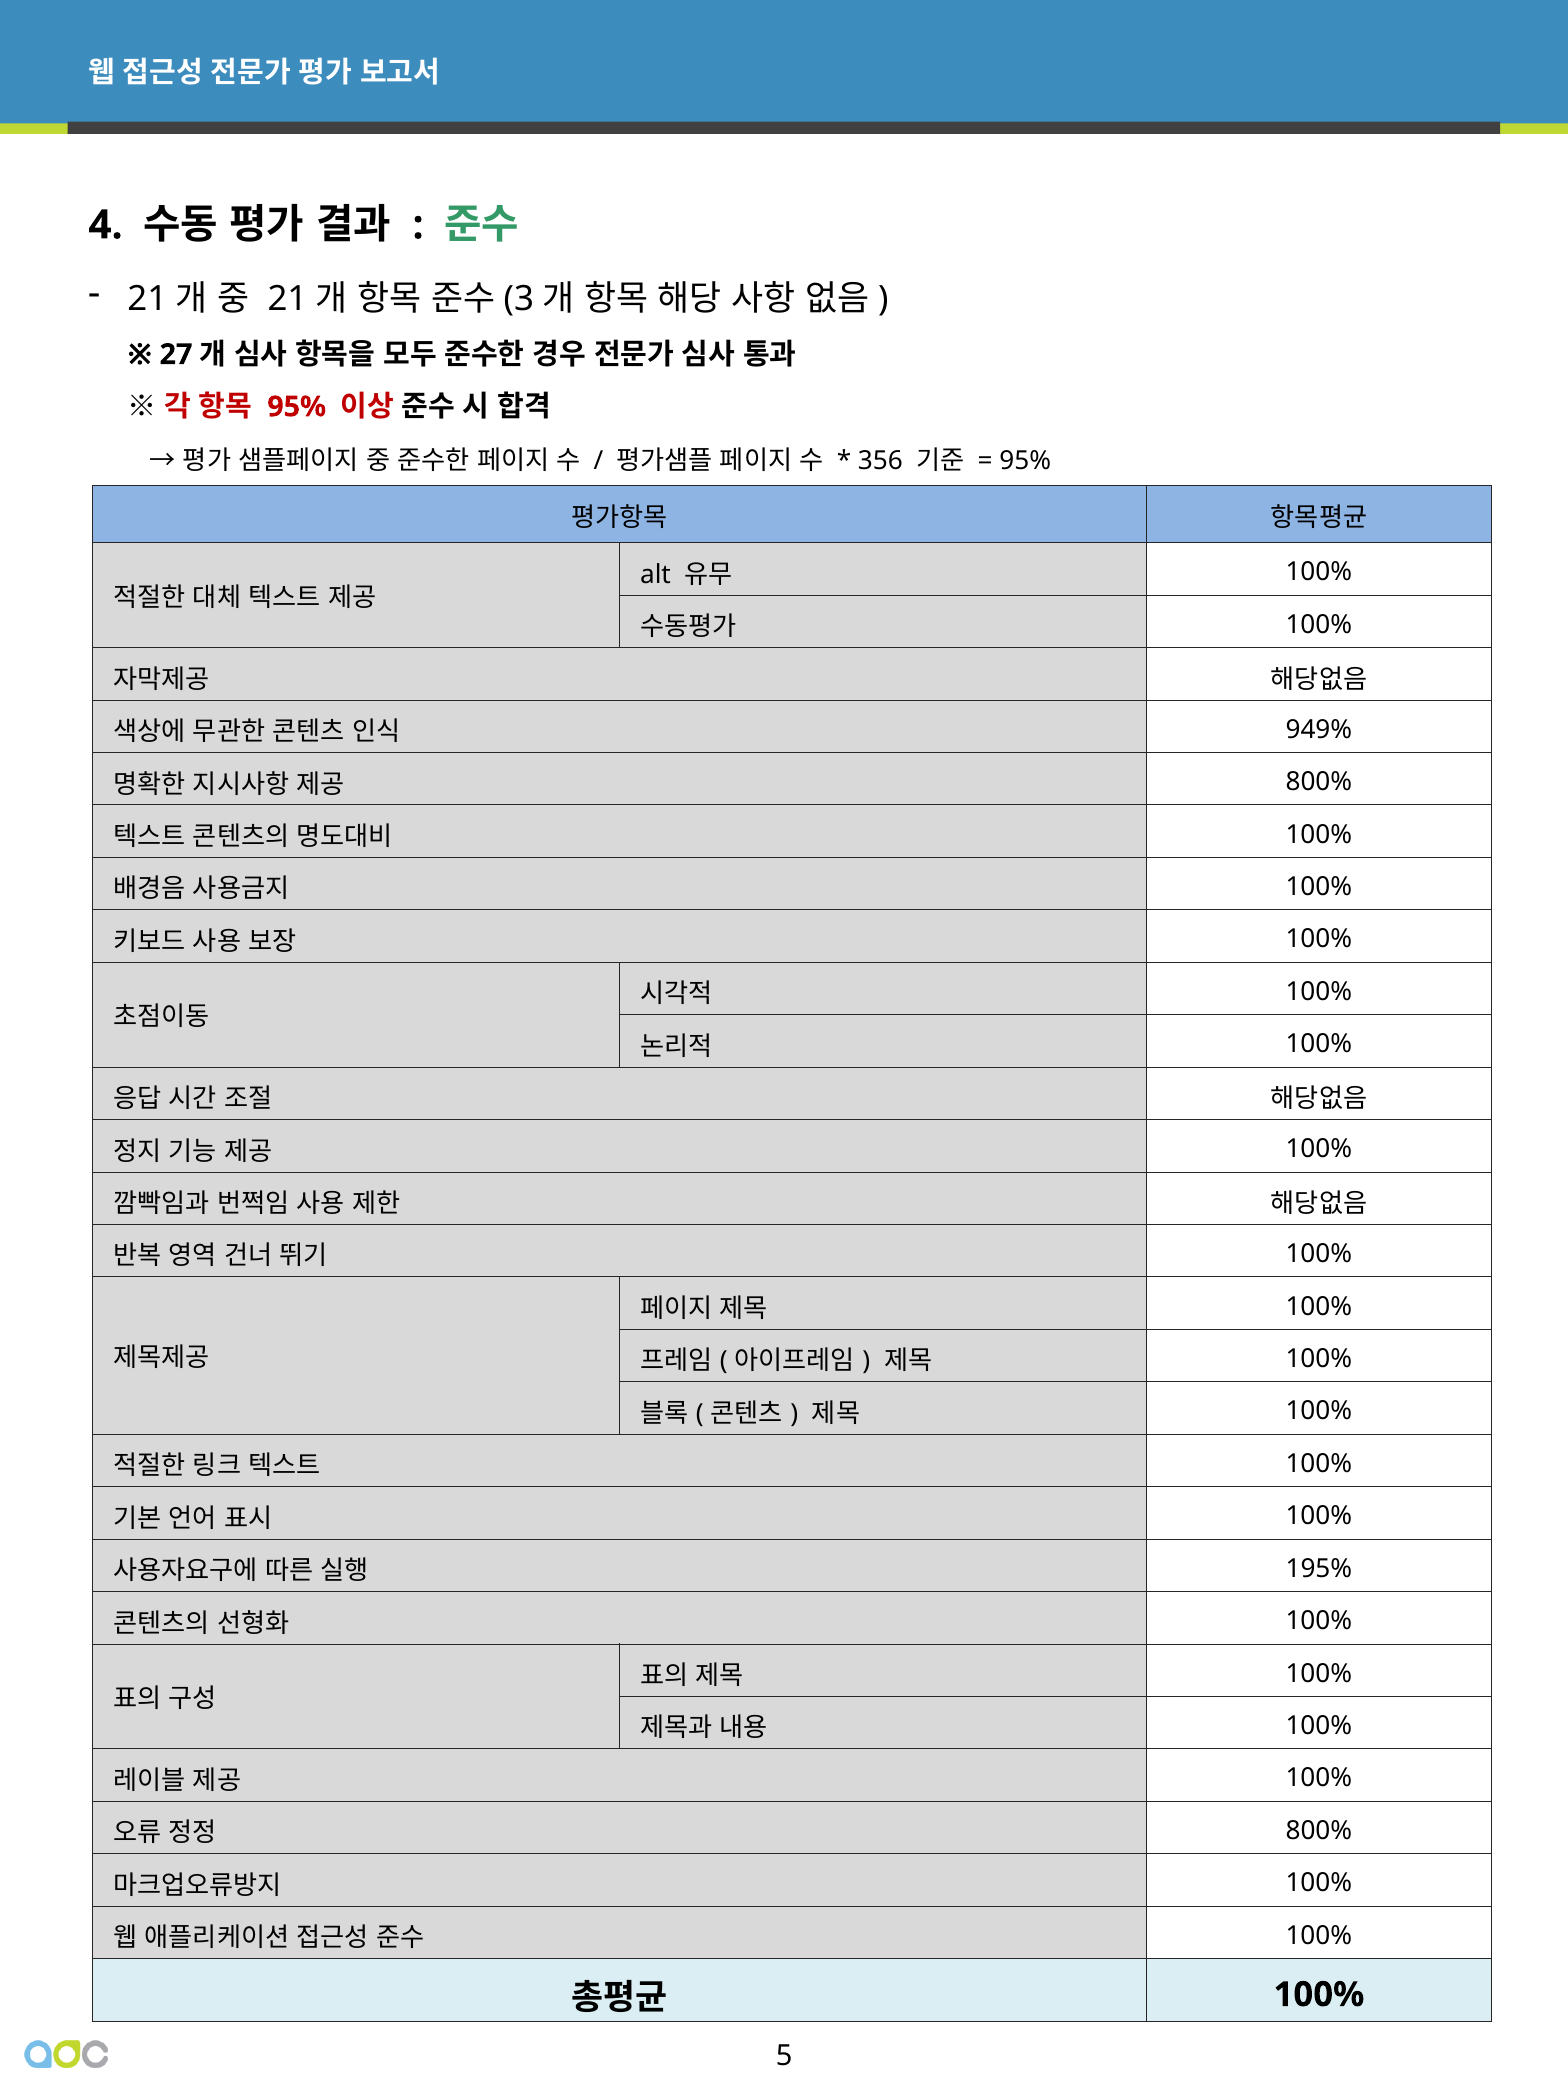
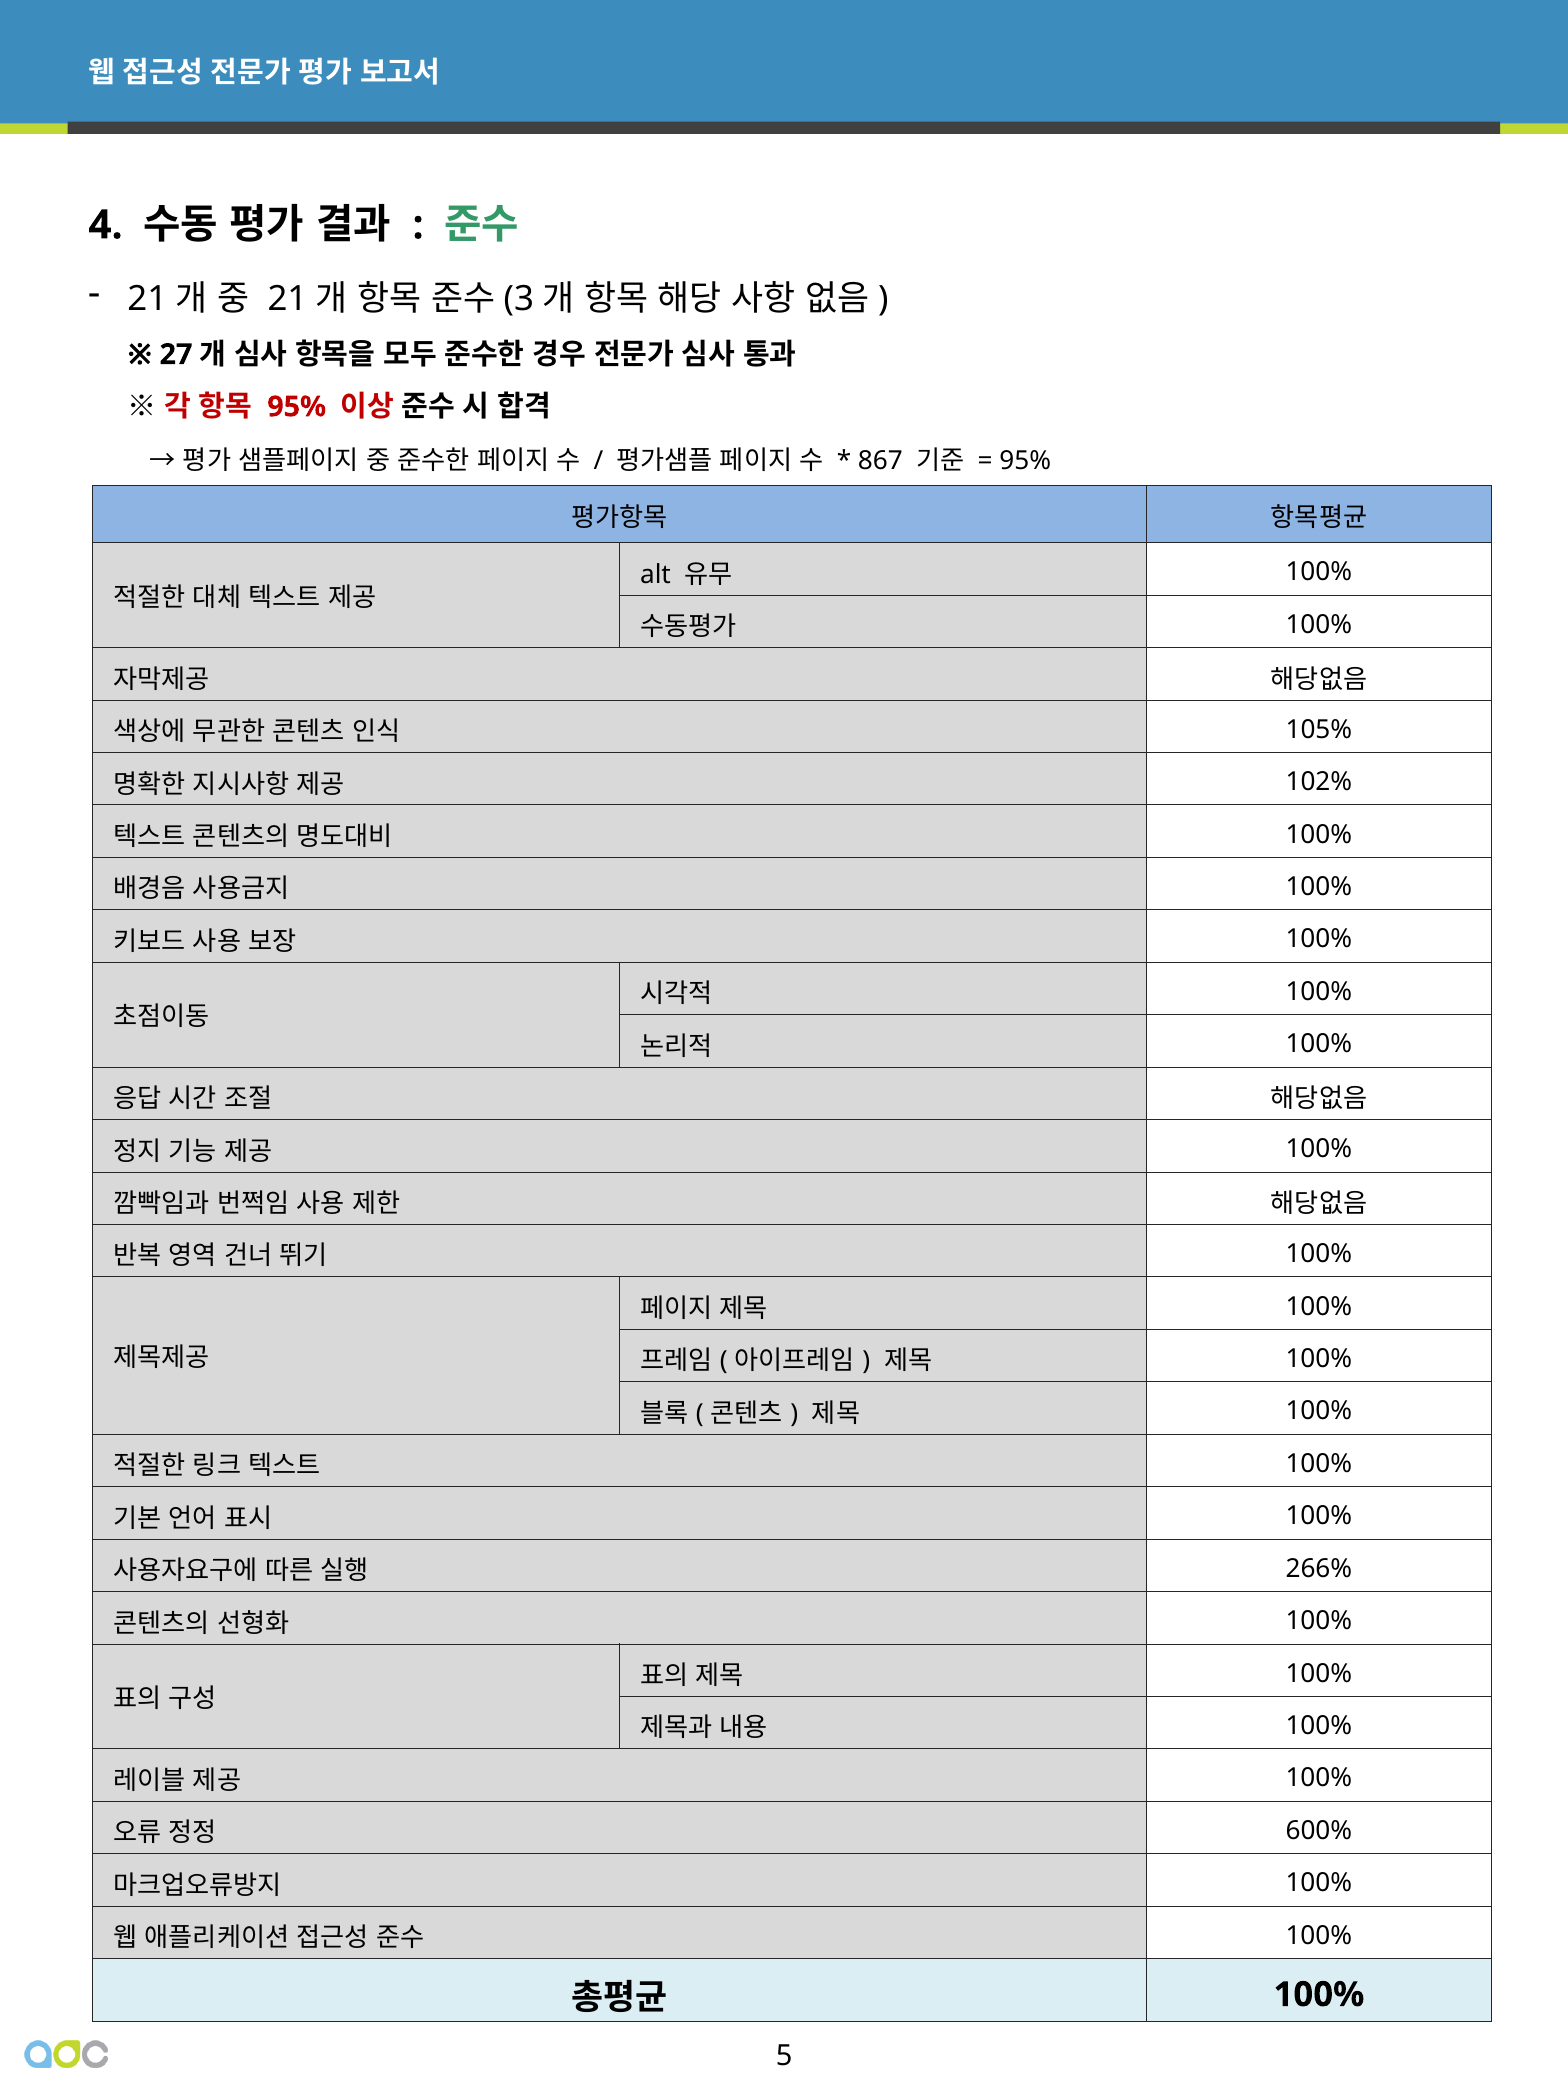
356: 356 -> 867 (880, 460)
949%: 949% -> 105% (1319, 729)
800%: 800% -> 102% (1319, 782)
195%: 195% -> 266% (1319, 1568)
800%: 800% -> 600% (1319, 1830)
